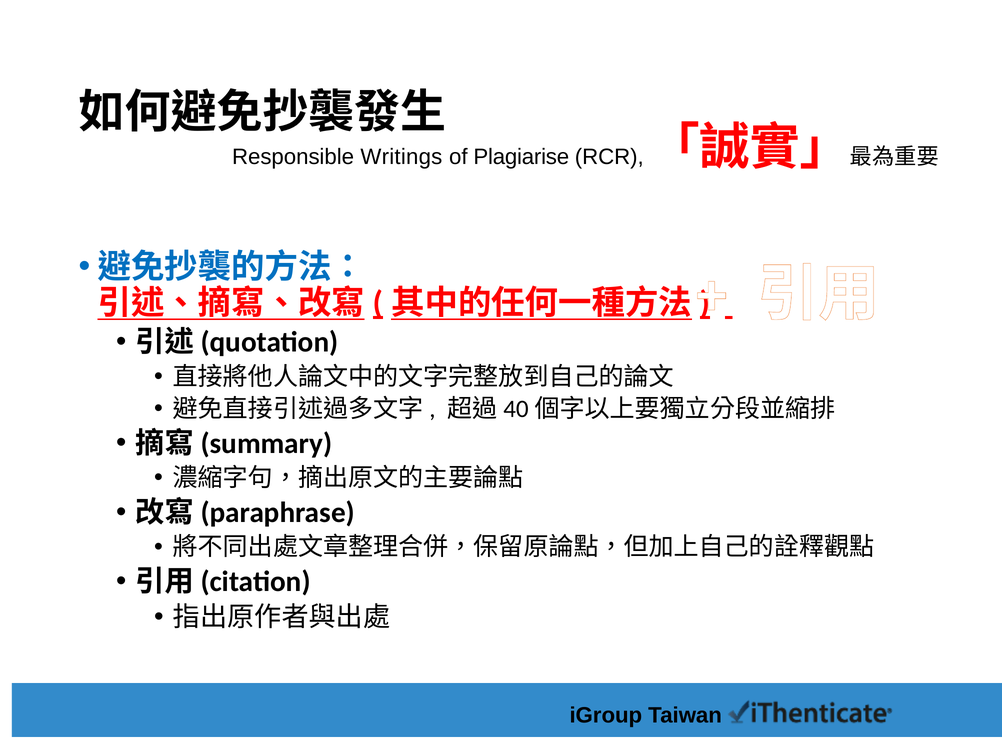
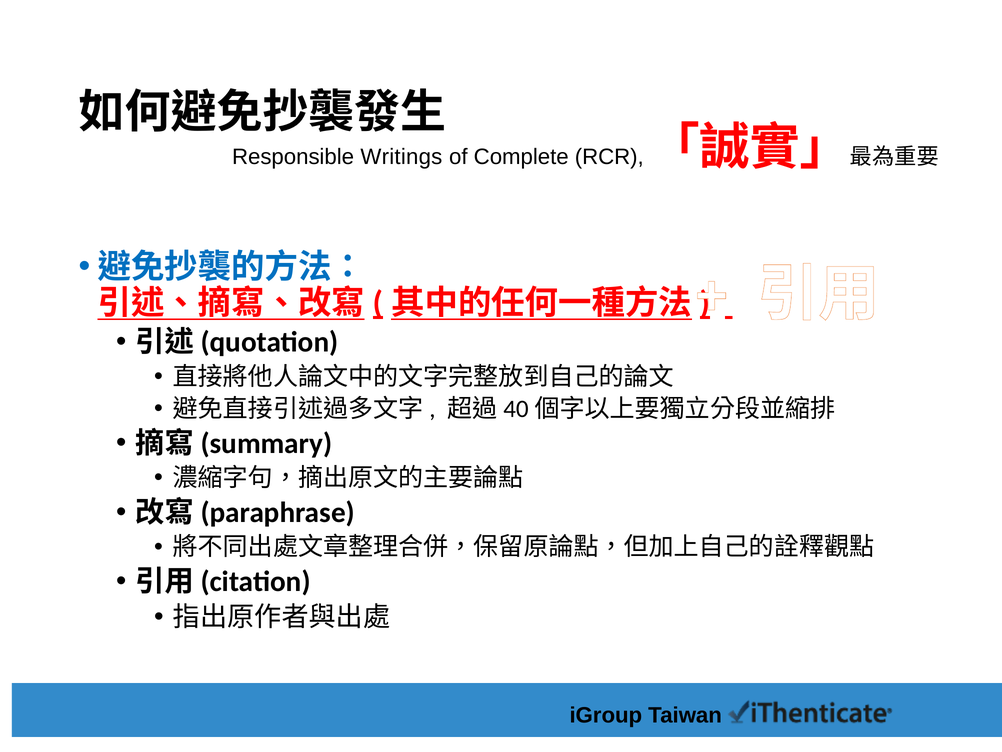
Plagiarise: Plagiarise -> Complete (521, 157)
